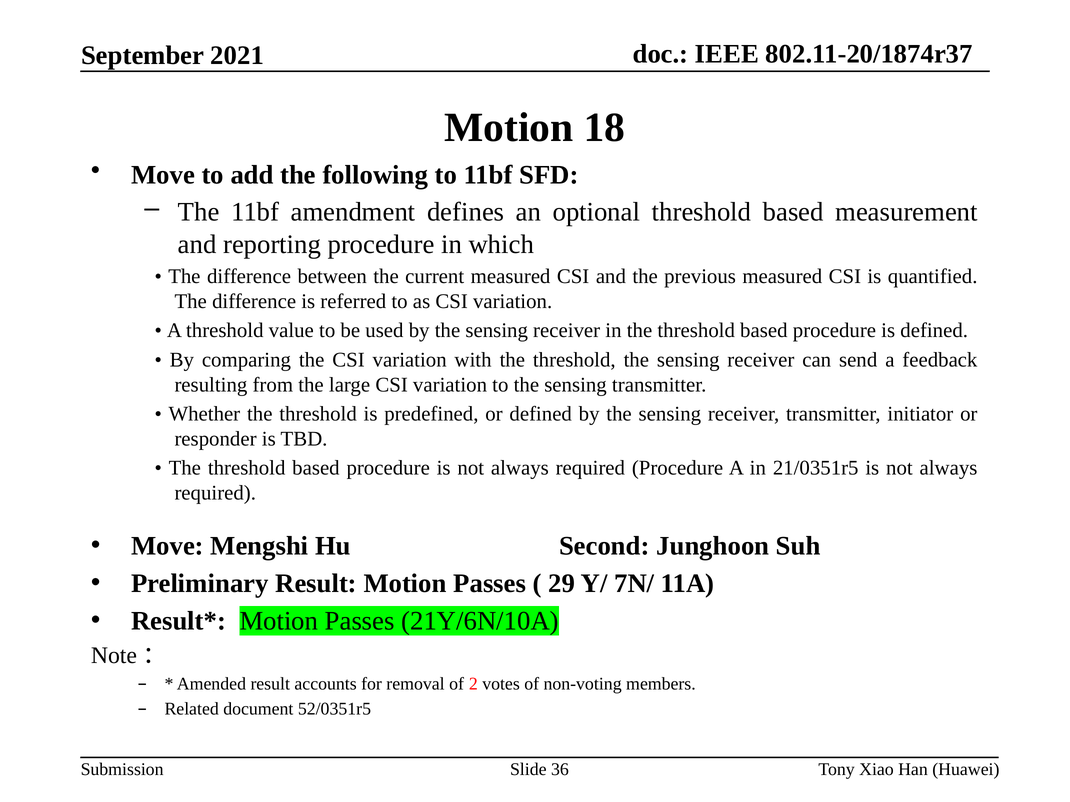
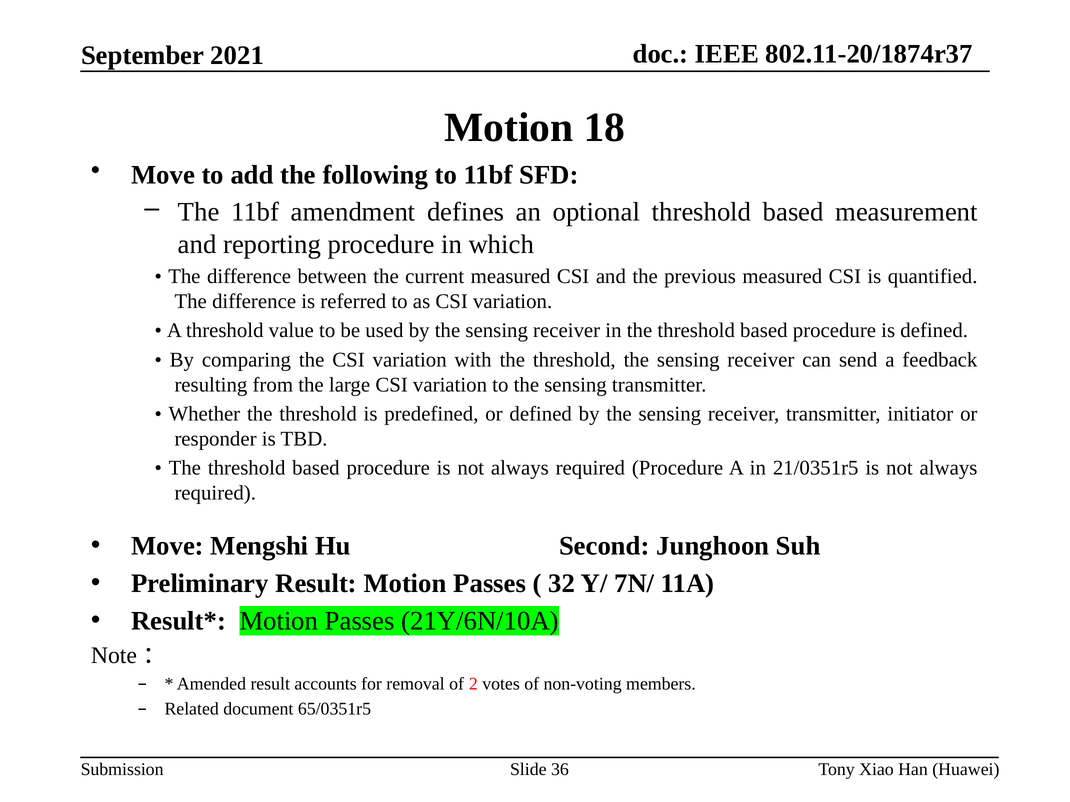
29: 29 -> 32 (562, 584)
52/0351r5: 52/0351r5 -> 65/0351r5 (334, 709)
